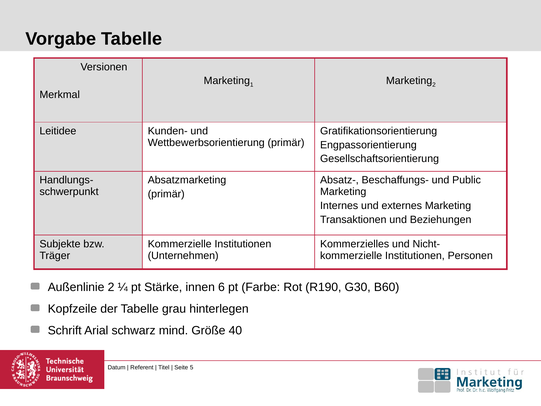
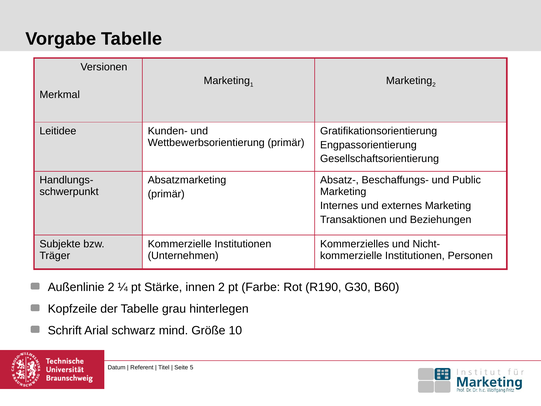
innen 6: 6 -> 2 (221, 287)
40: 40 -> 10 (235, 330)
